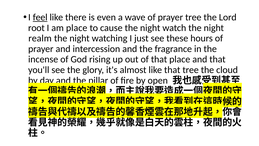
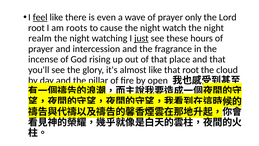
prayer tree: tree -> only (193, 17)
am place: place -> roots (77, 28)
just underline: none -> present (141, 38)
that tree: tree -> root (191, 70)
